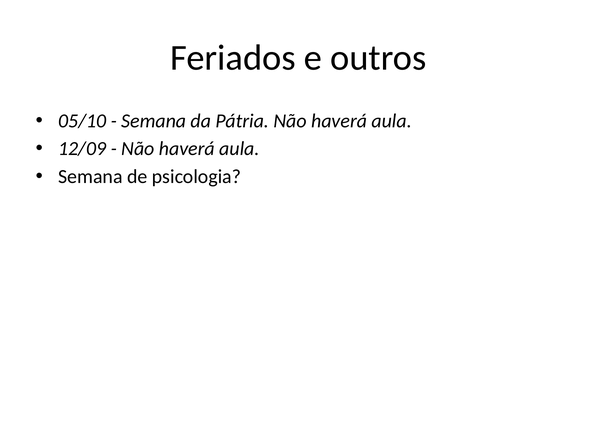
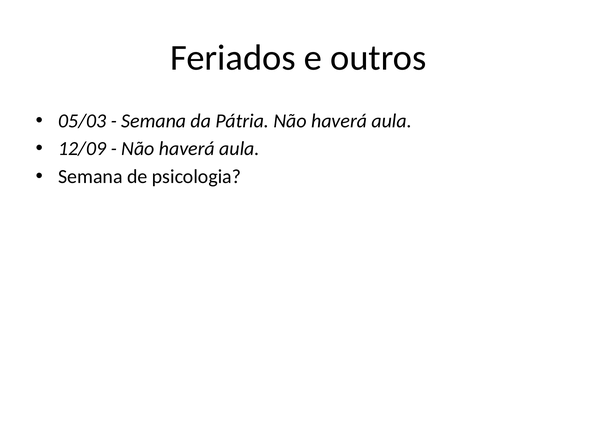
05/10: 05/10 -> 05/03 (82, 121)
